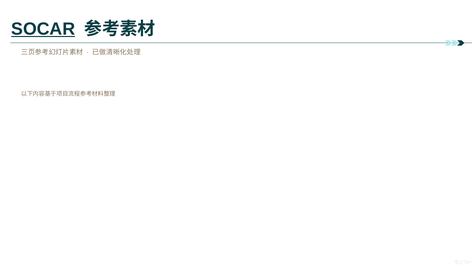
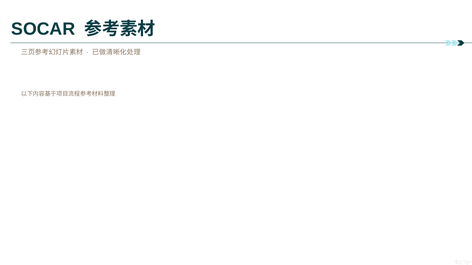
SOCAR underline: present -> none (43, 29)
